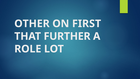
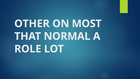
FIRST: FIRST -> MOST (87, 24)
FURTHER: FURTHER -> NORMAL (67, 36)
